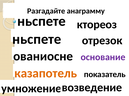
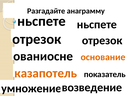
ктореоз: ктореоз -> ньспете (97, 25)
ньспете: ньспете -> отрезок (37, 39)
основание colour: purple -> orange (103, 58)
